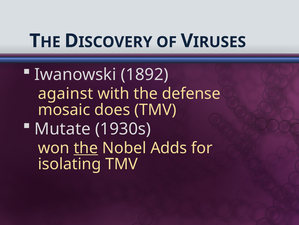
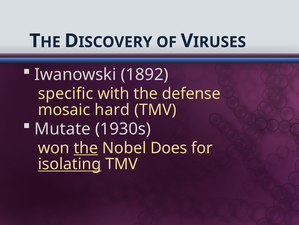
against: against -> specific (66, 93)
does: does -> hard (112, 109)
Adds: Adds -> Does (169, 148)
isolating underline: none -> present (70, 164)
